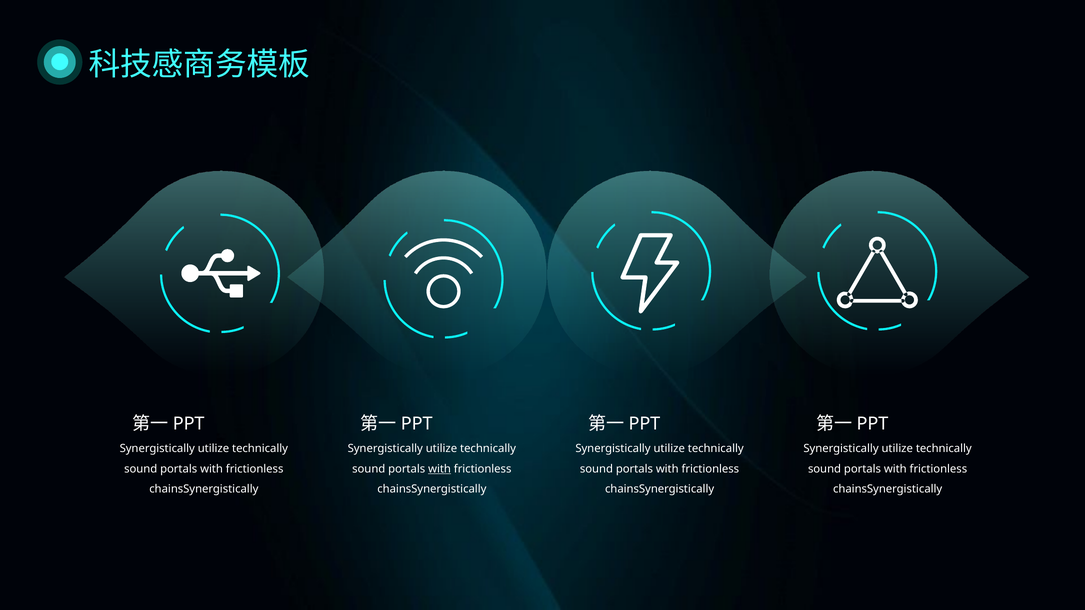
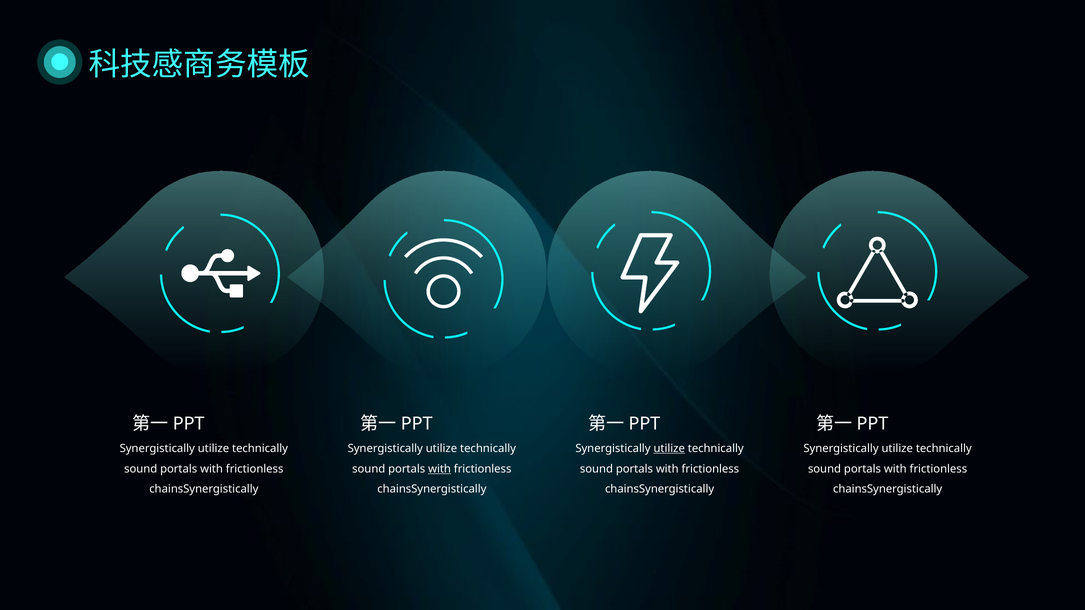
utilize underline: none -> present (669, 449)
